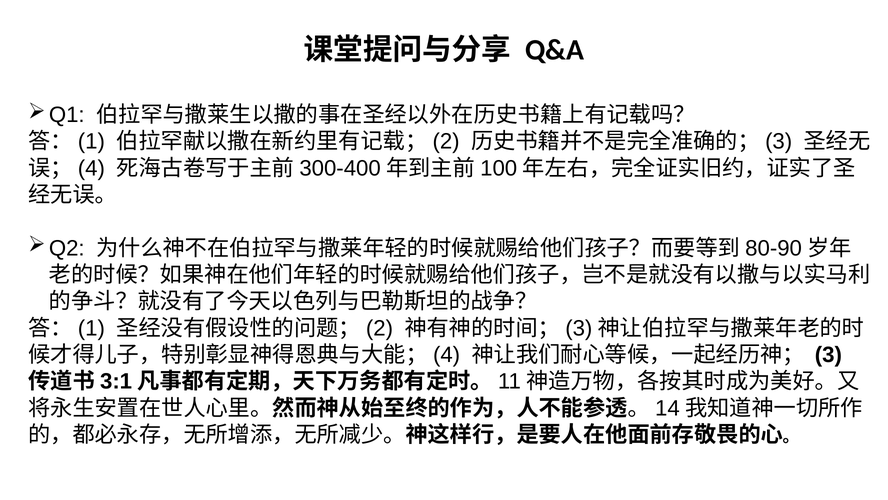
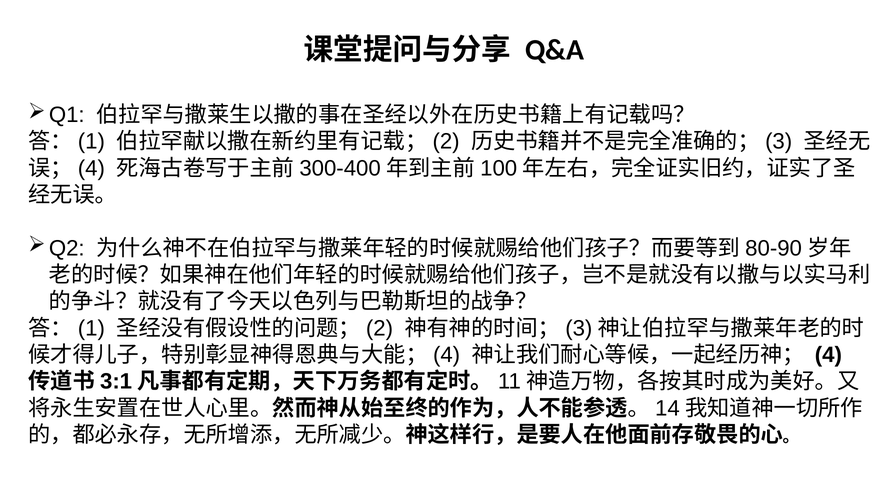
3: 3 -> 4 (828, 355)
